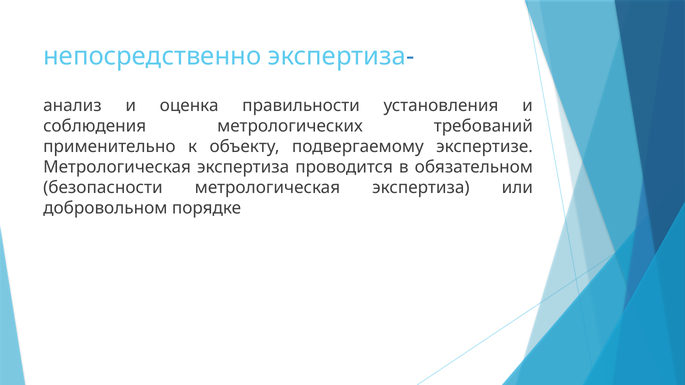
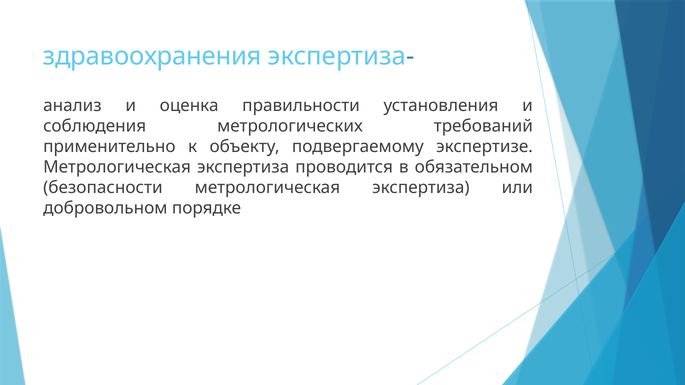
непосредственно: непосредственно -> здравоохранения (152, 56)
